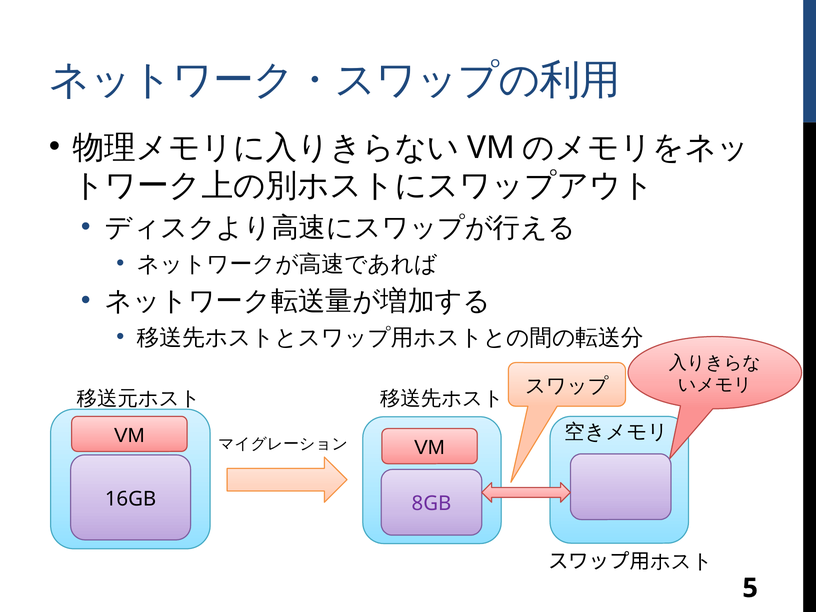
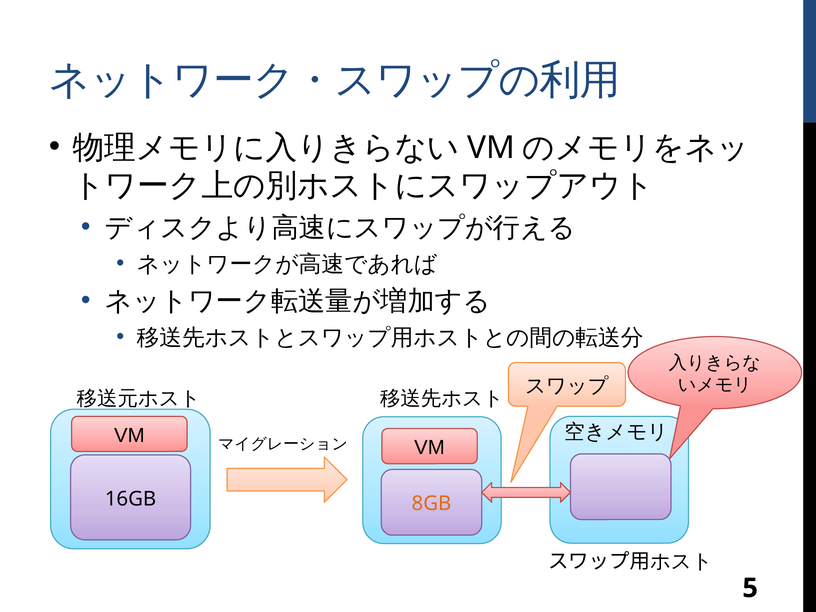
8GB colour: purple -> orange (431, 504)
